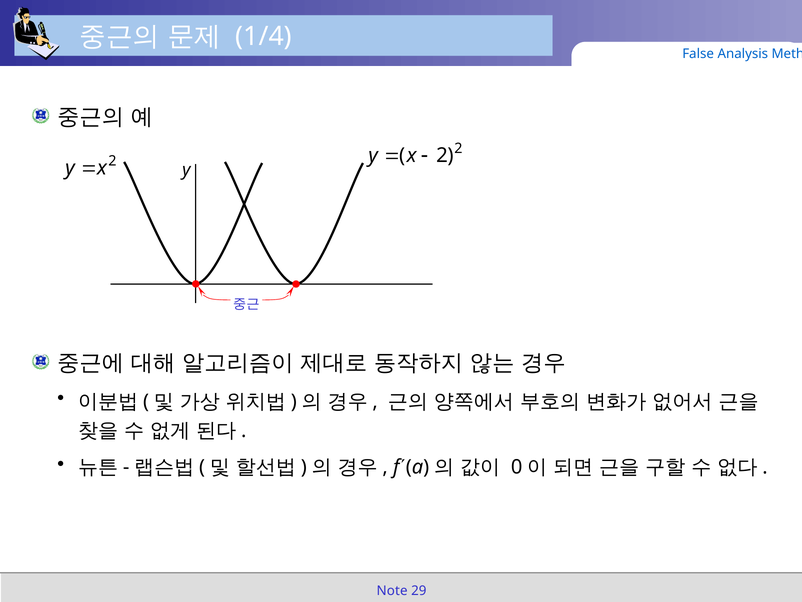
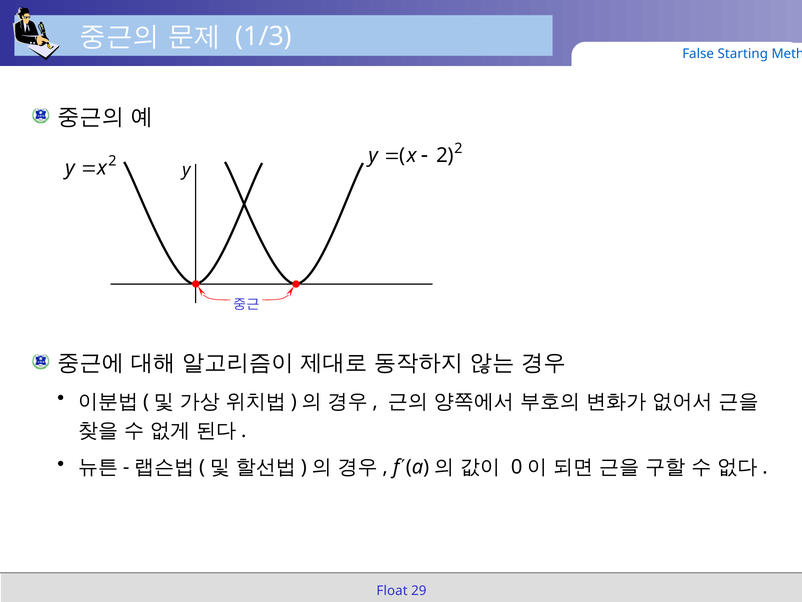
1/4: 1/4 -> 1/3 (264, 36)
Analysis: Analysis -> Starting (743, 54)
Note: Note -> Float (392, 590)
